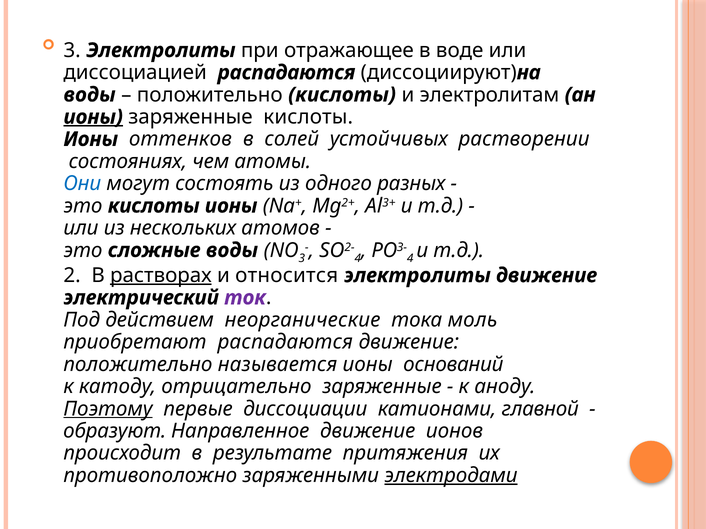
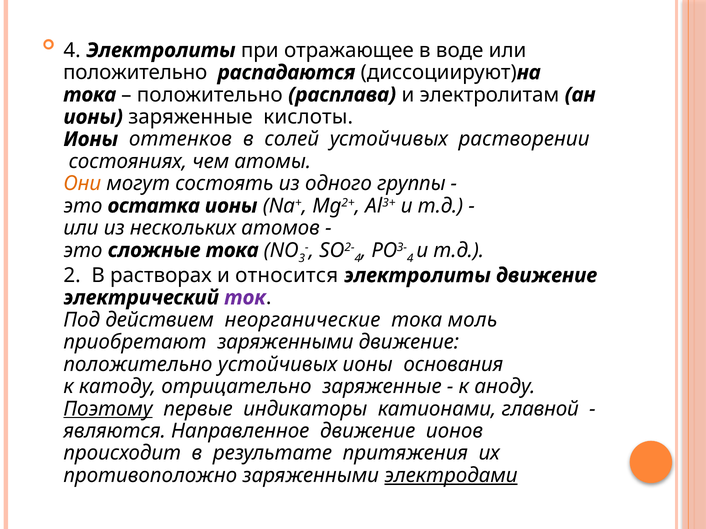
3: 3 -> 4 (72, 50)
диссоциацией: диссоциацией -> положительно (135, 73)
воды: воды -> тока (90, 95)
положительно кислоты: кислоты -> расплава (342, 95)
ионы underline: present -> none (93, 117)
Они colour: blue -> orange (82, 184)
разных: разных -> группы (411, 184)
это кислоты: кислоты -> остатка (154, 206)
сложные воды: воды -> тока (232, 251)
растворах underline: present -> none (161, 276)
приобретают распадаются: распадаются -> заряженными (285, 342)
положительно называется: называется -> устойчивых (278, 365)
оснований: оснований -> основания (453, 365)
диссоциации: диссоциации -> индикаторы (305, 409)
образуют: образуют -> являются (115, 431)
